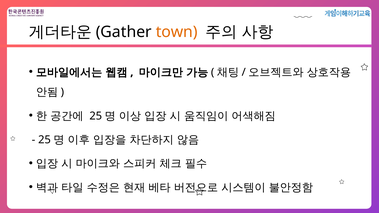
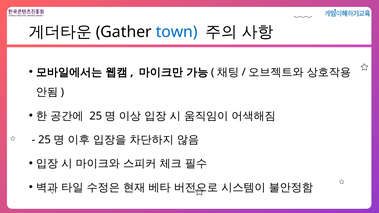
town colour: orange -> blue (177, 32)
